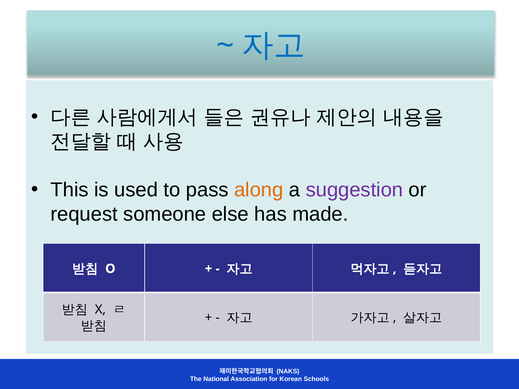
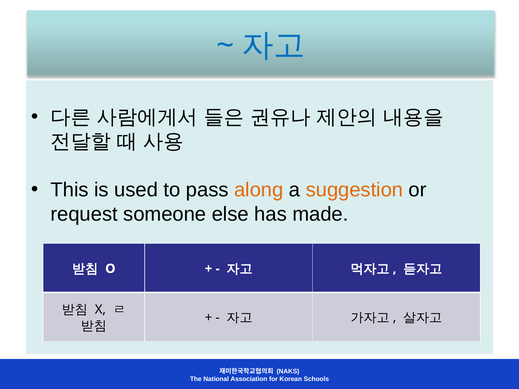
suggestion colour: purple -> orange (354, 190)
